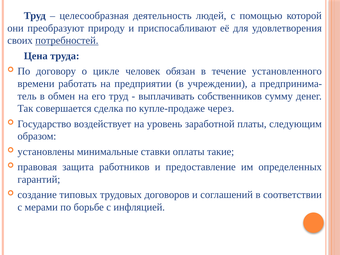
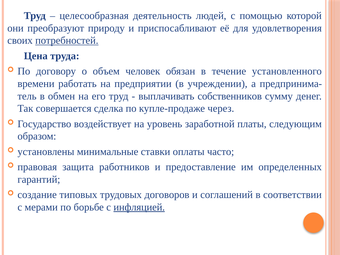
цикле: цикле -> объем (106, 71)
такие: такие -> часто (221, 152)
инфляцией underline: none -> present (139, 207)
